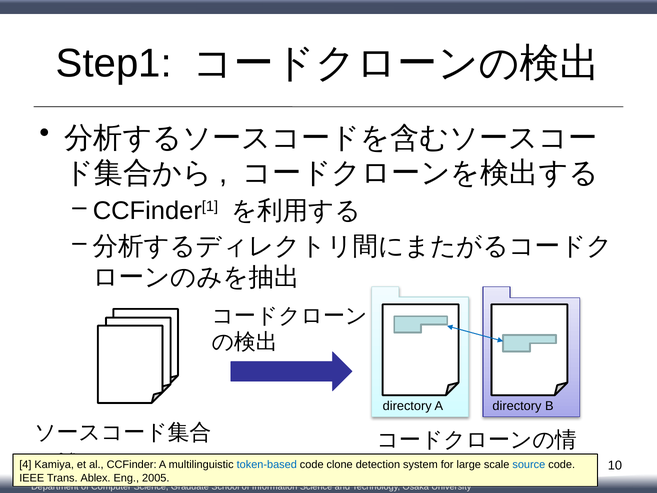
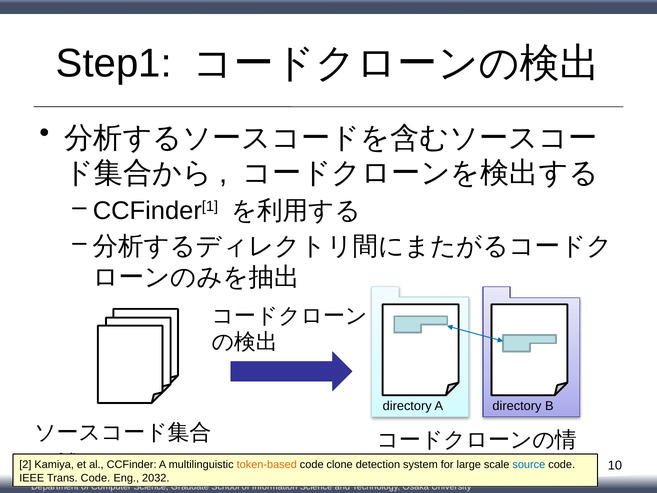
4: 4 -> 2 (25, 465)
token-based colour: blue -> orange (267, 465)
Trans Ablex: Ablex -> Code (95, 478)
2005: 2005 -> 2032 (156, 478)
